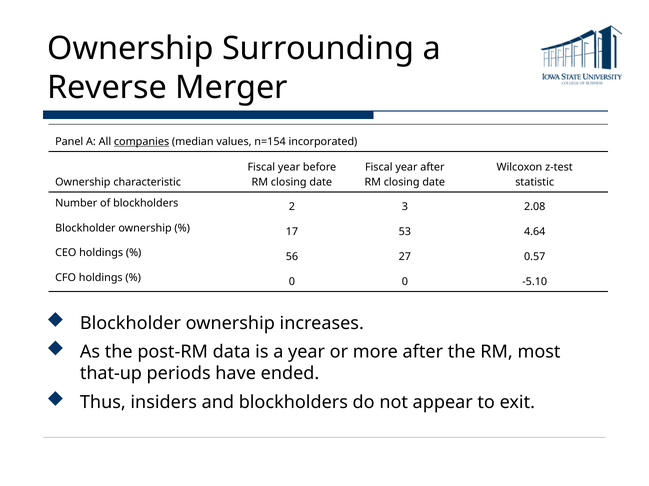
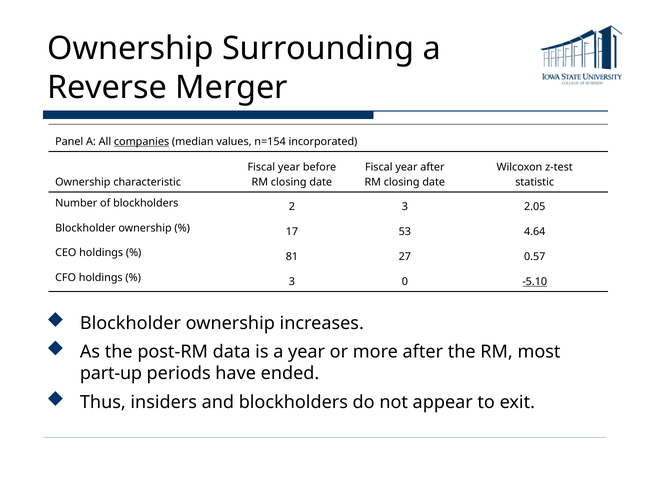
2.08: 2.08 -> 2.05 (535, 207)
56: 56 -> 81 (292, 257)
0: 0 -> 3 (292, 282)
-5.10 underline: none -> present (535, 282)
that-up: that-up -> part-up (111, 374)
